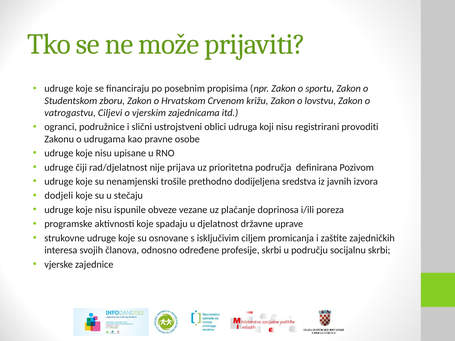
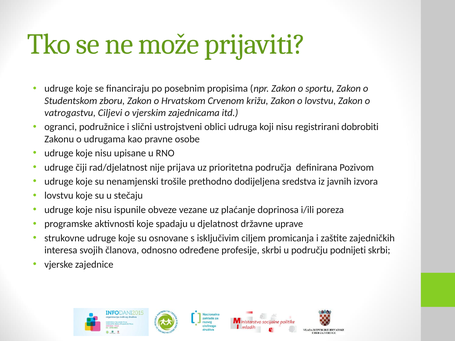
provoditi: provoditi -> dobrobiti (360, 127)
dodjeli: dodjeli -> lovstvu (59, 196)
socijalnu: socijalnu -> podnijeti (348, 250)
